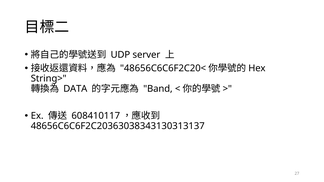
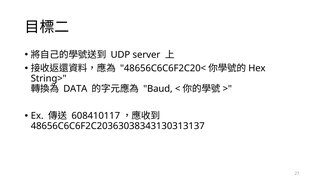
Band: Band -> Baud (158, 89)
